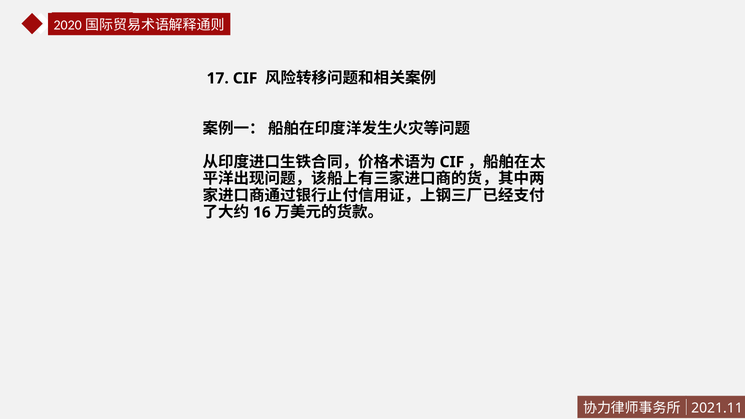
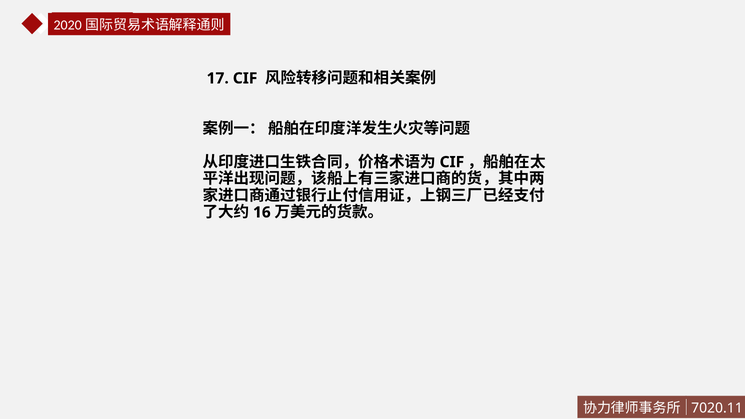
2021.11: 2021.11 -> 7020.11 (717, 408)
